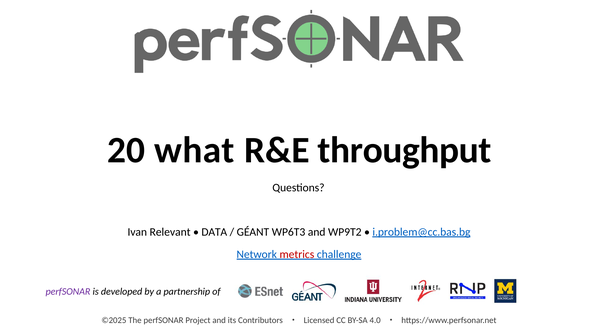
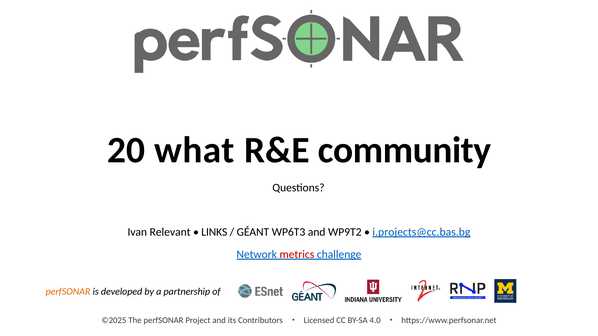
throughput: throughput -> community (404, 150)
DATA: DATA -> LINKS (214, 232)
i.problem@cc.bas.bg: i.problem@cc.bas.bg -> i.projects@cc.bas.bg (421, 232)
perfSONAR colour: purple -> orange (68, 292)
